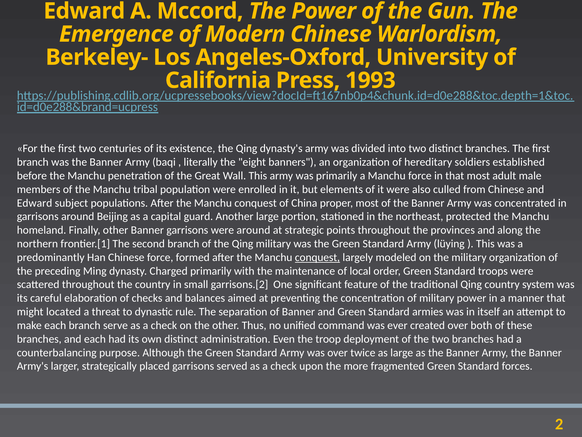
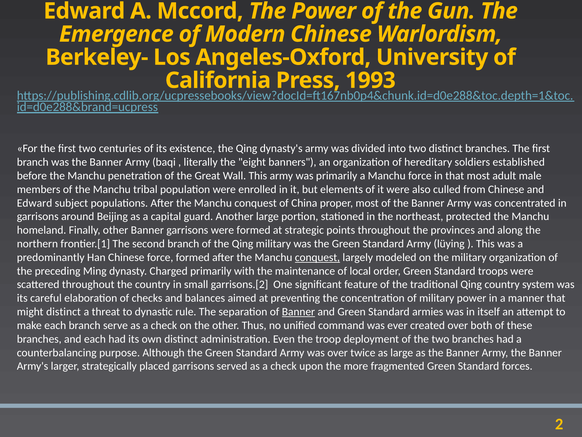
were around: around -> formed (253, 230)
might located: located -> distinct (64, 311)
Banner underline: none -> present (298, 311)
